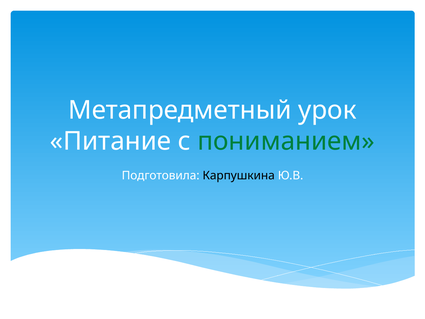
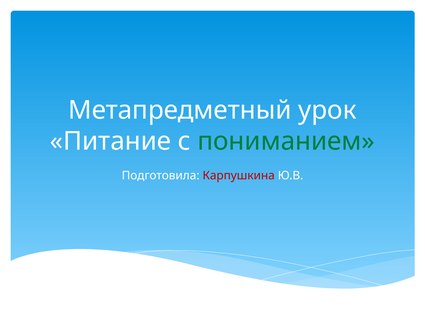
Карпушкина colour: black -> red (239, 175)
